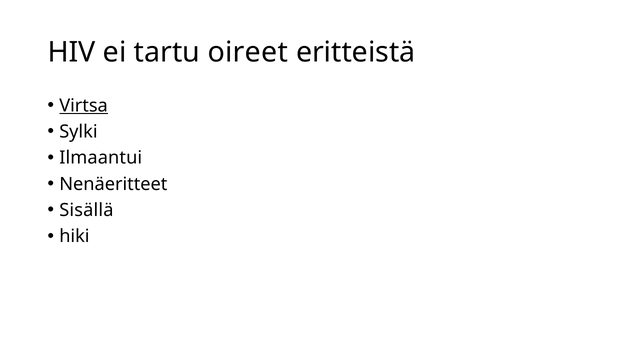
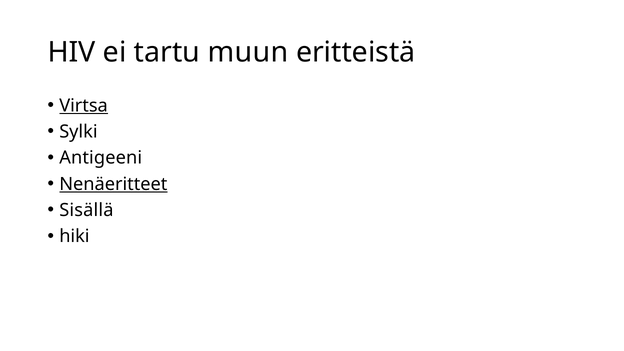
oireet: oireet -> muun (248, 52)
Ilmaantui: Ilmaantui -> Antigeeni (101, 158)
Nenäeritteet underline: none -> present (113, 184)
